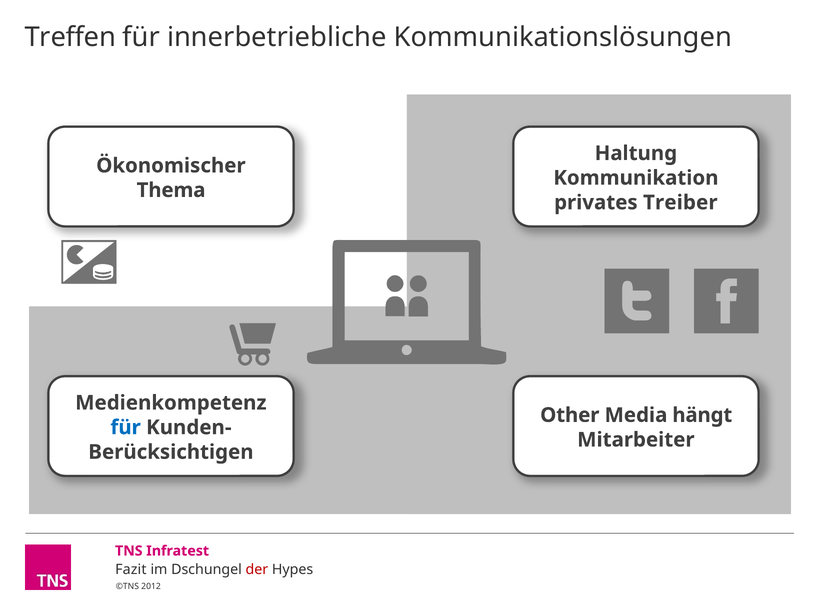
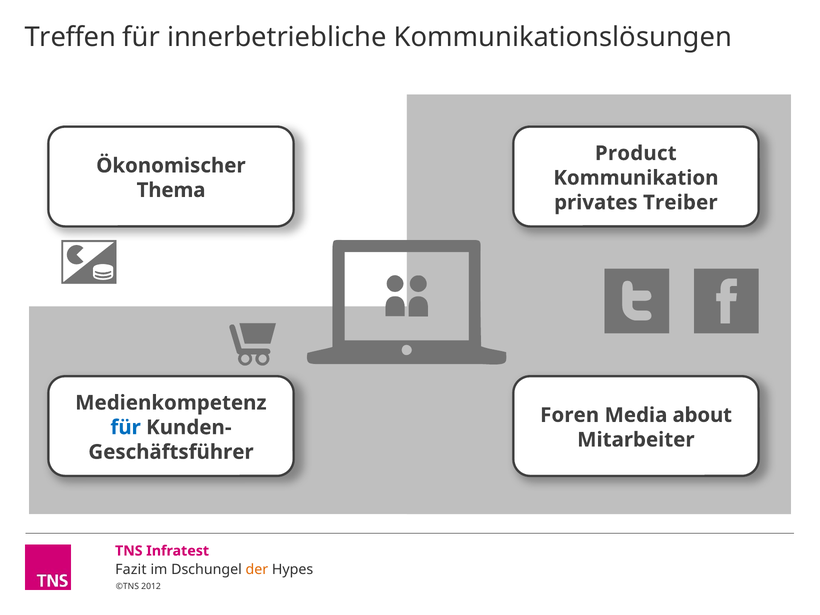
Haltung: Haltung -> Product (636, 153)
Other: Other -> Foren (570, 415)
hängt: hängt -> about (702, 415)
Berücksichtigen: Berücksichtigen -> Geschäftsführer (171, 452)
der colour: red -> orange (257, 570)
